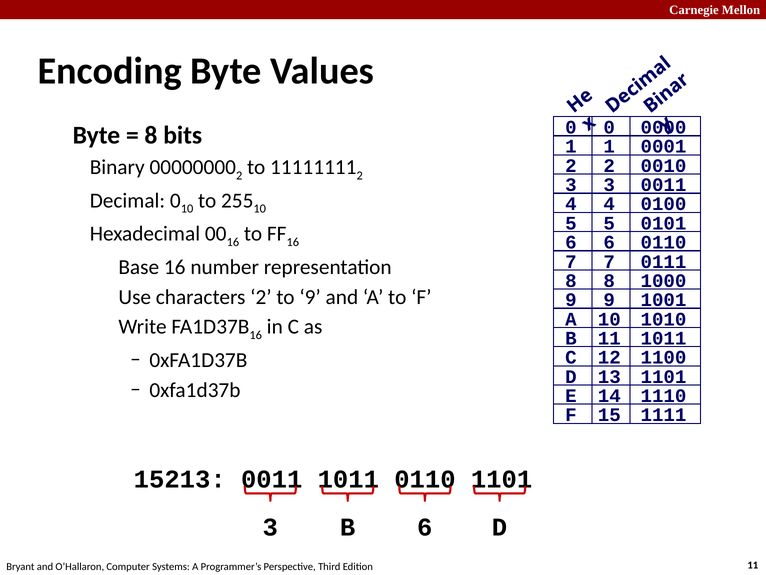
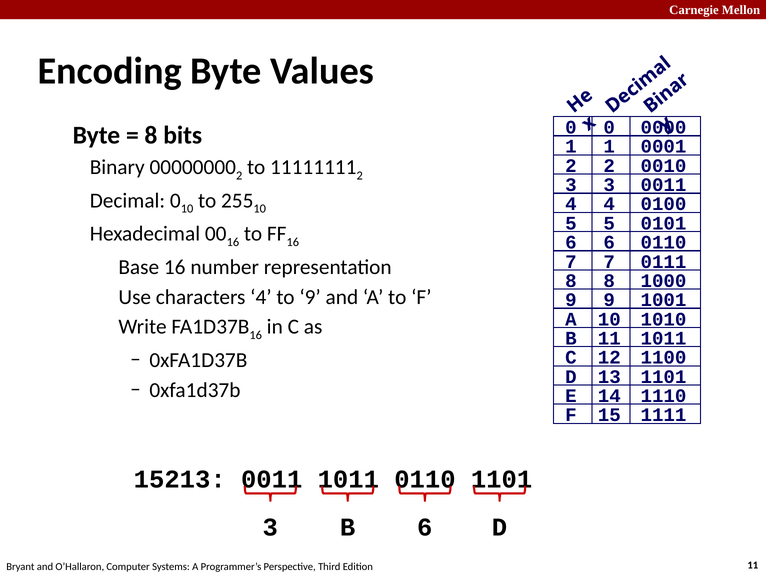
characters 2: 2 -> 4 (261, 297)
